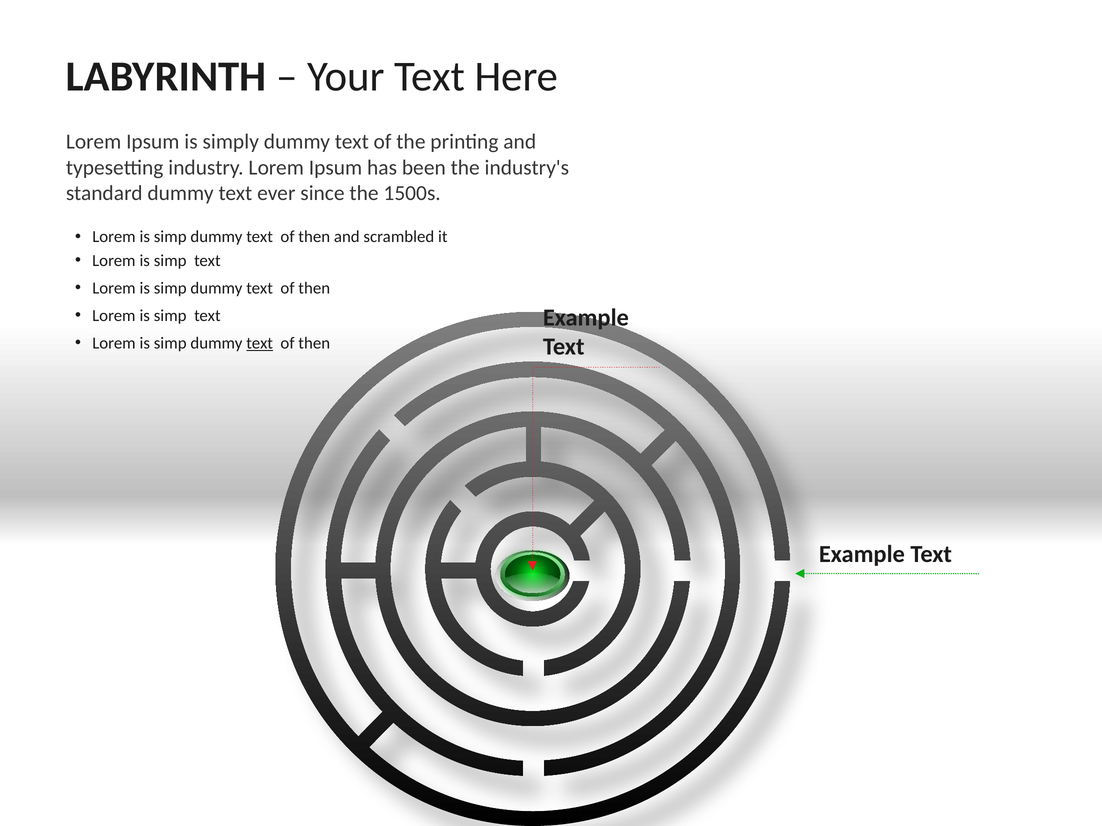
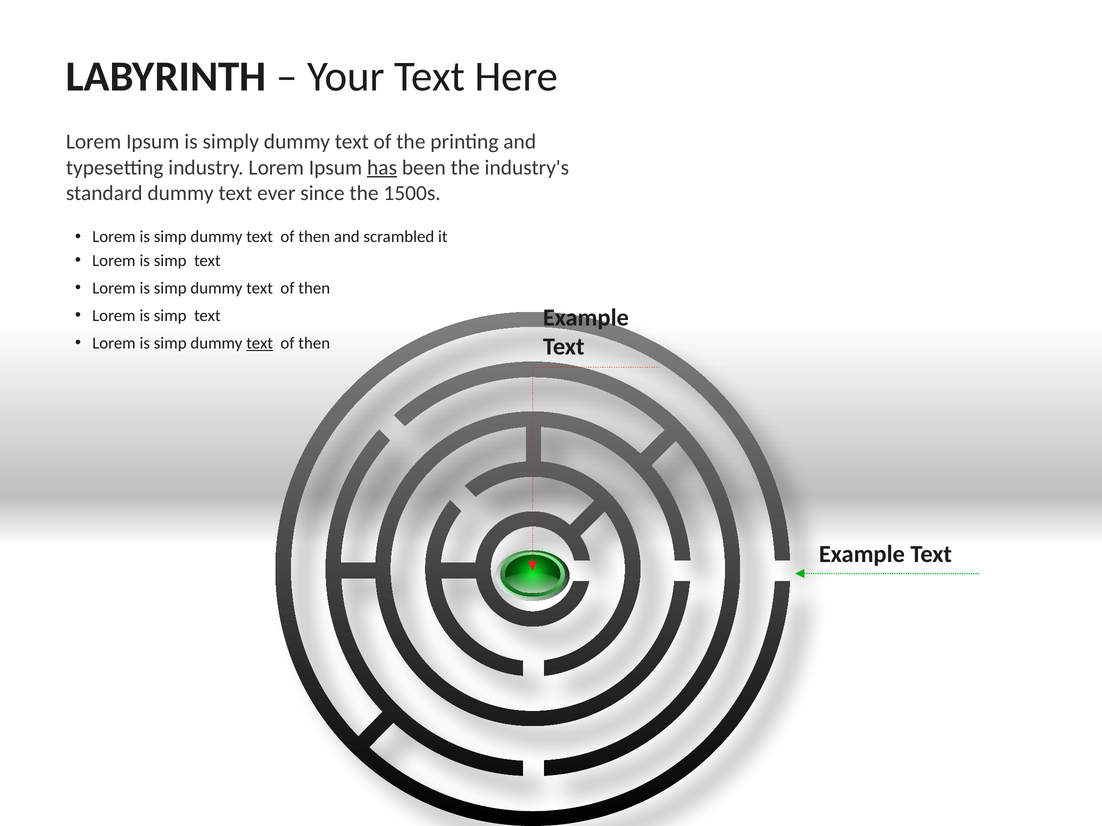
has underline: none -> present (382, 168)
